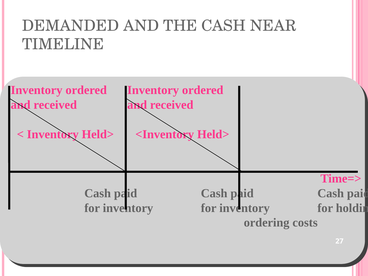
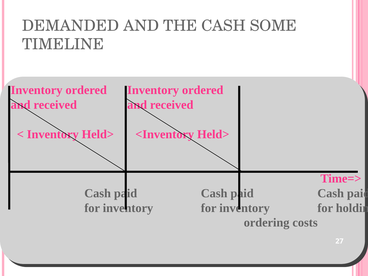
NEAR: NEAR -> SOME (273, 26)
